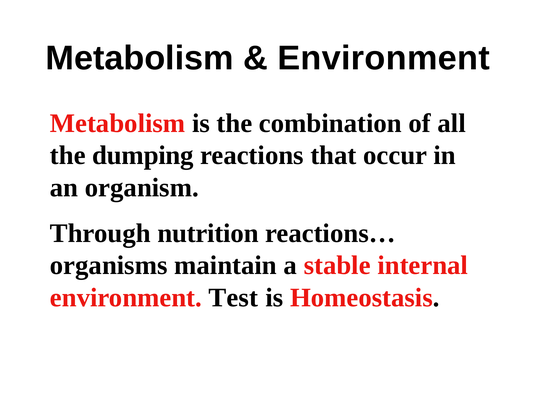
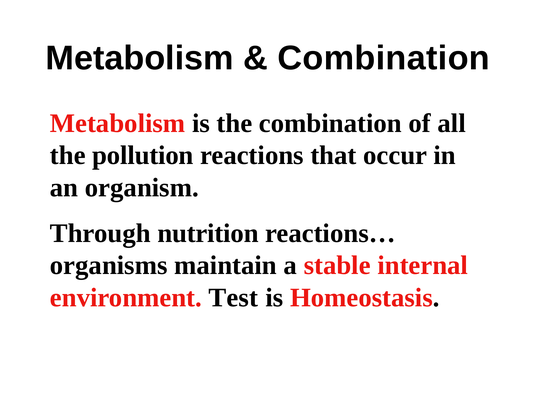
Environment: Environment -> Combination (384, 58)
dumping: dumping -> pollution (143, 155)
